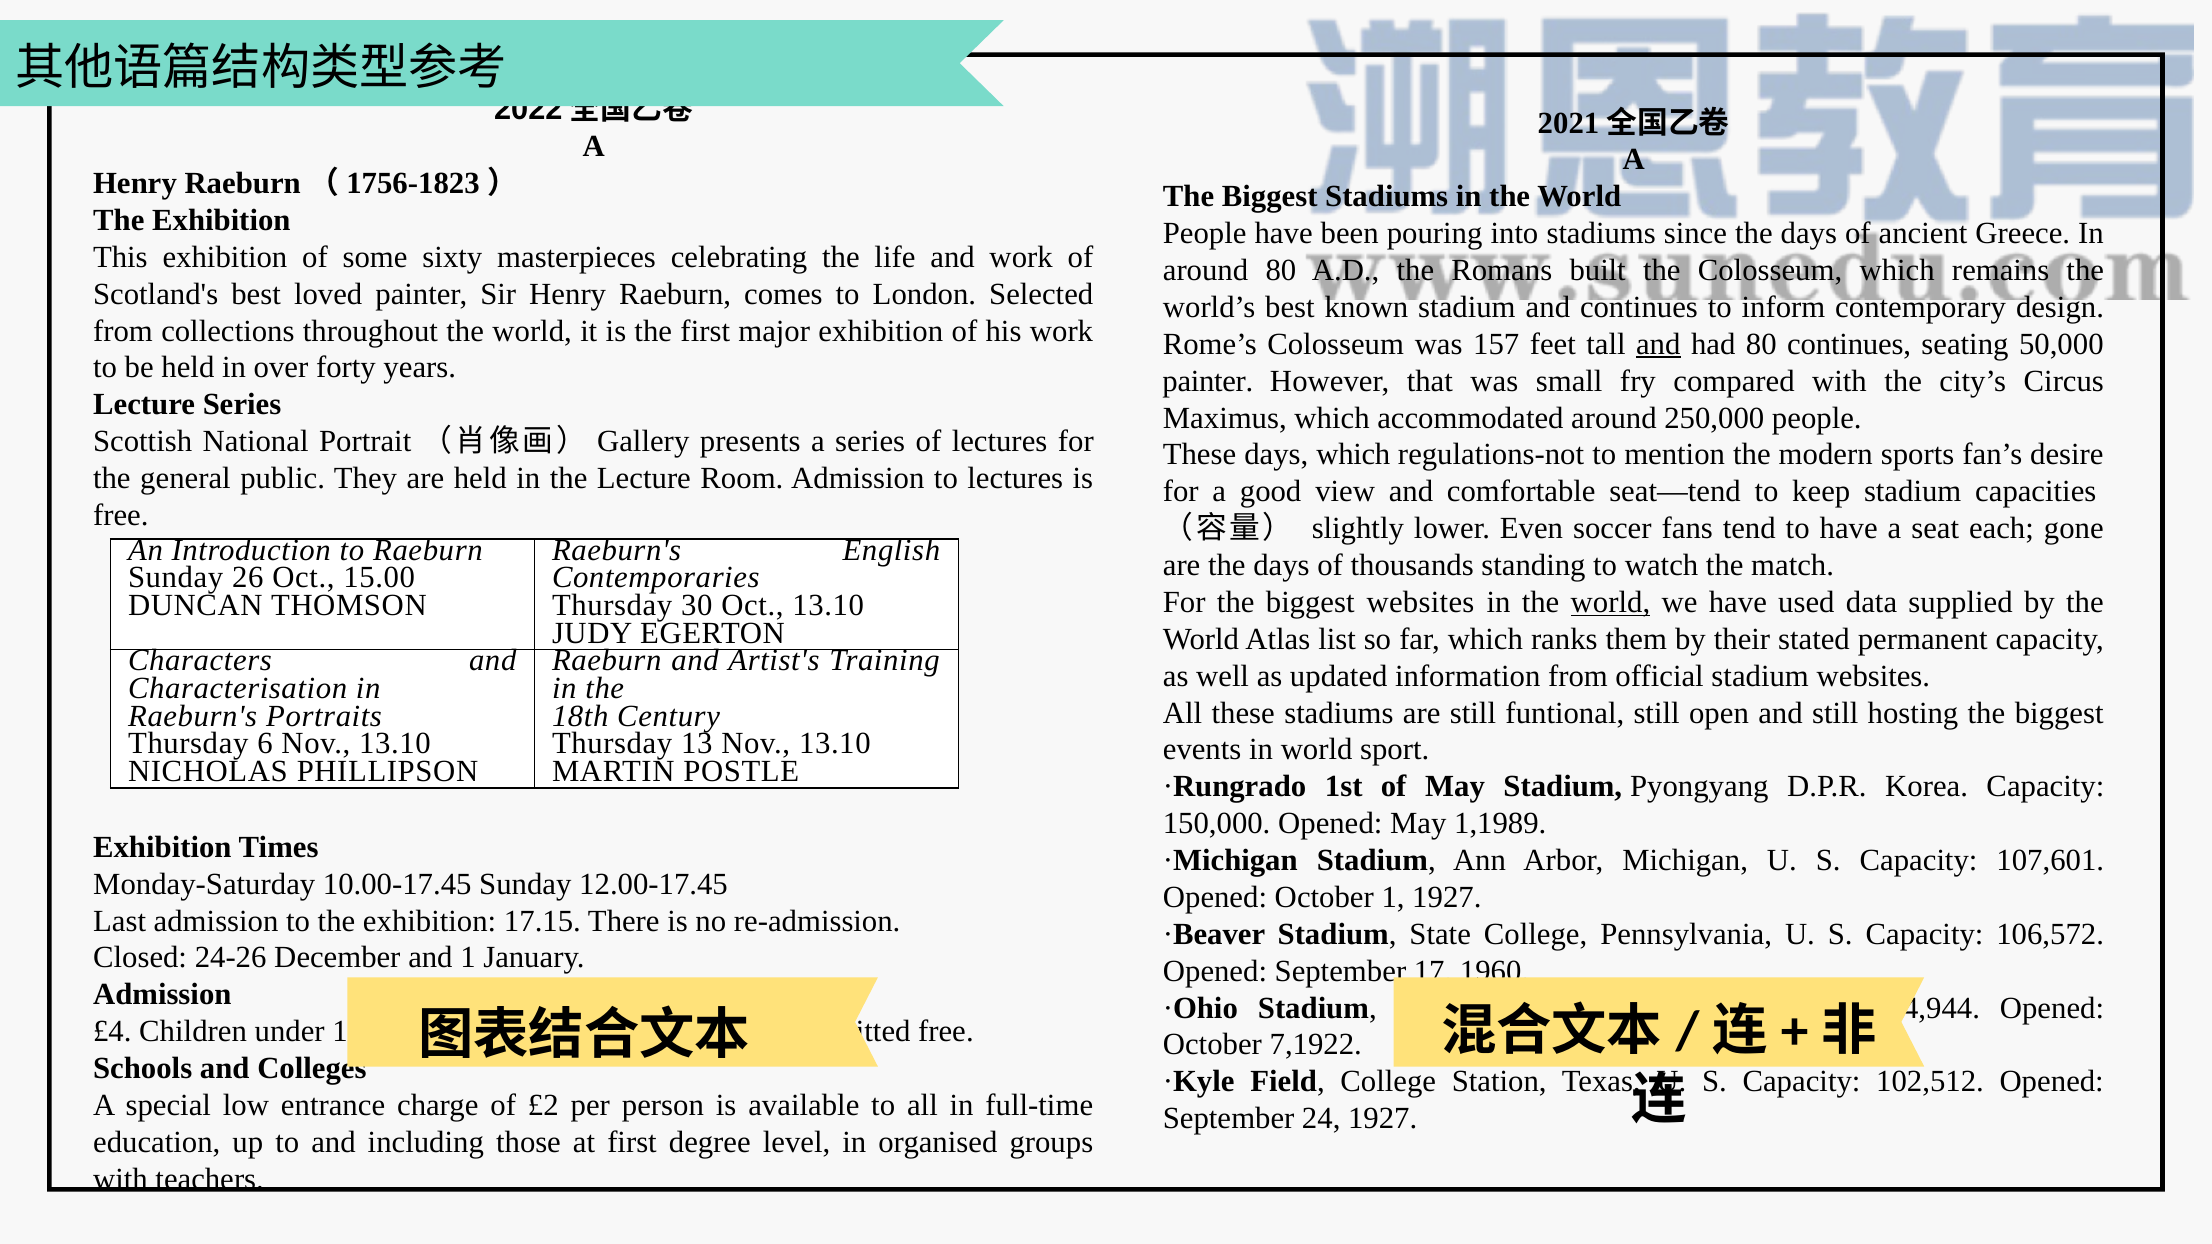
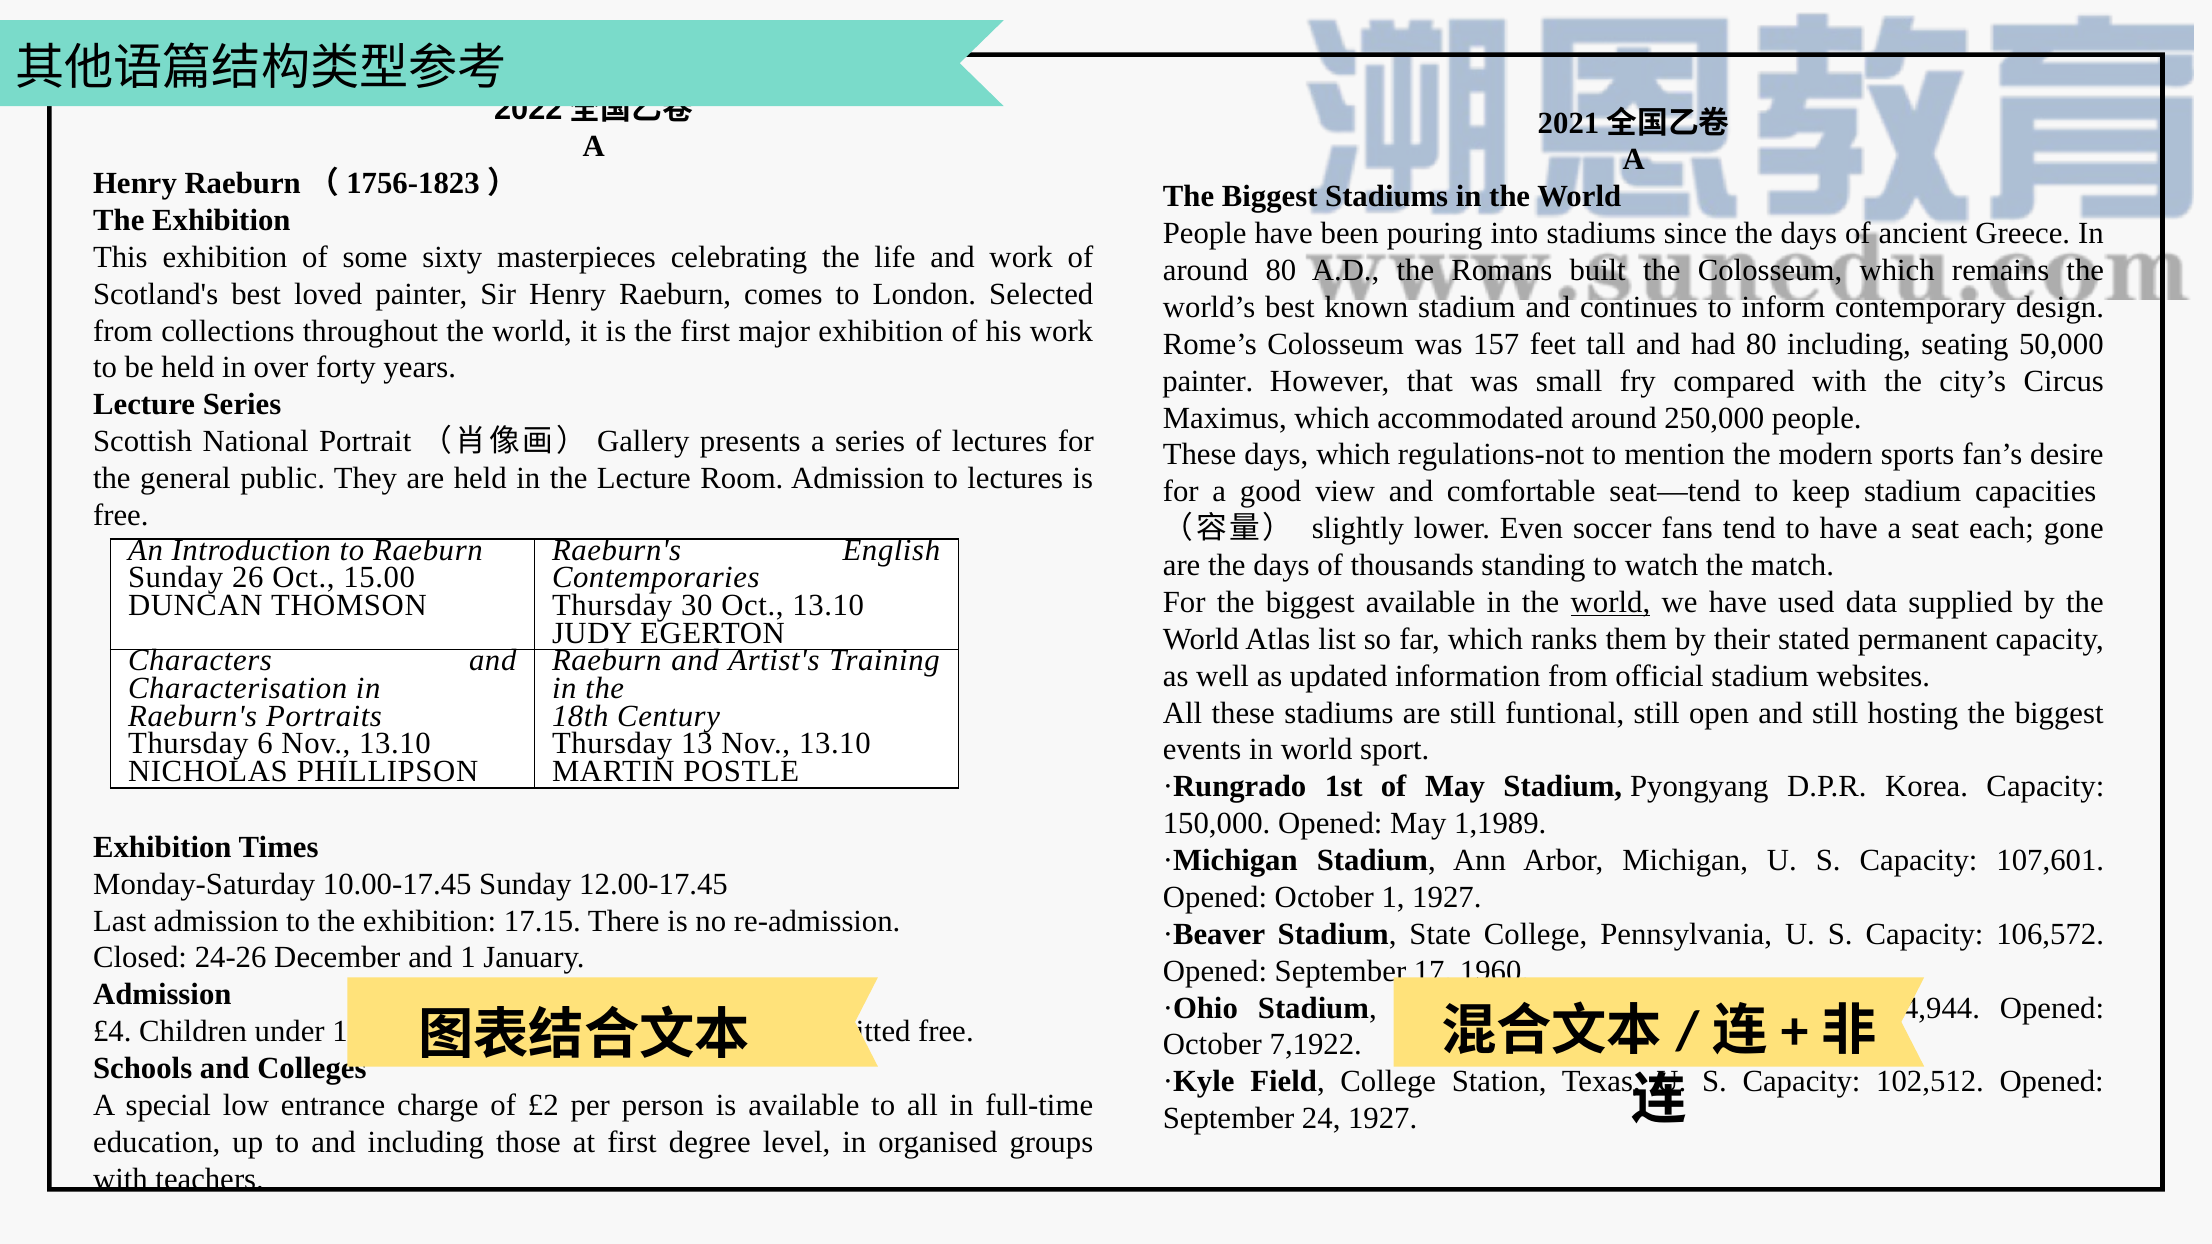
and underline: present -> none (1658, 344)
80 continues: continues -> including (1849, 344)
biggest websites: websites -> available (1421, 602)
